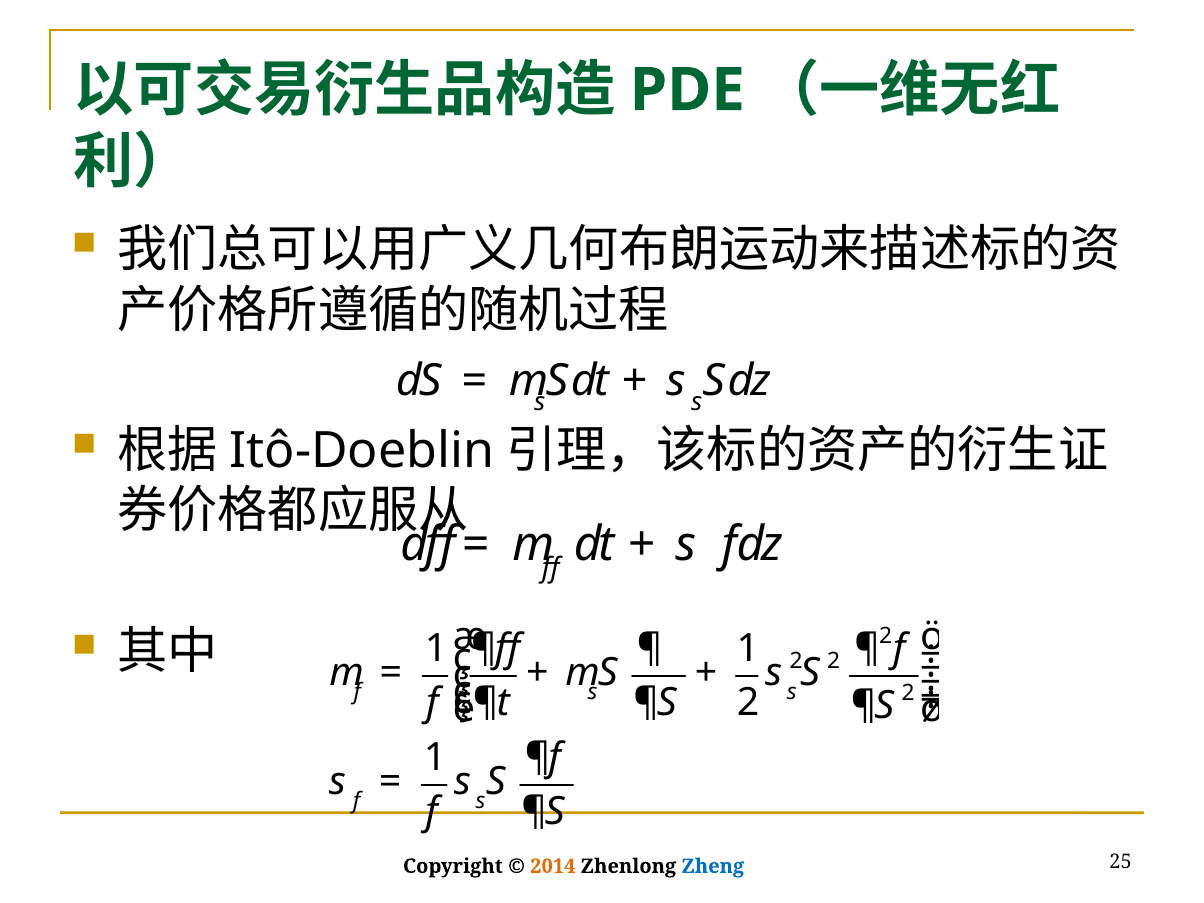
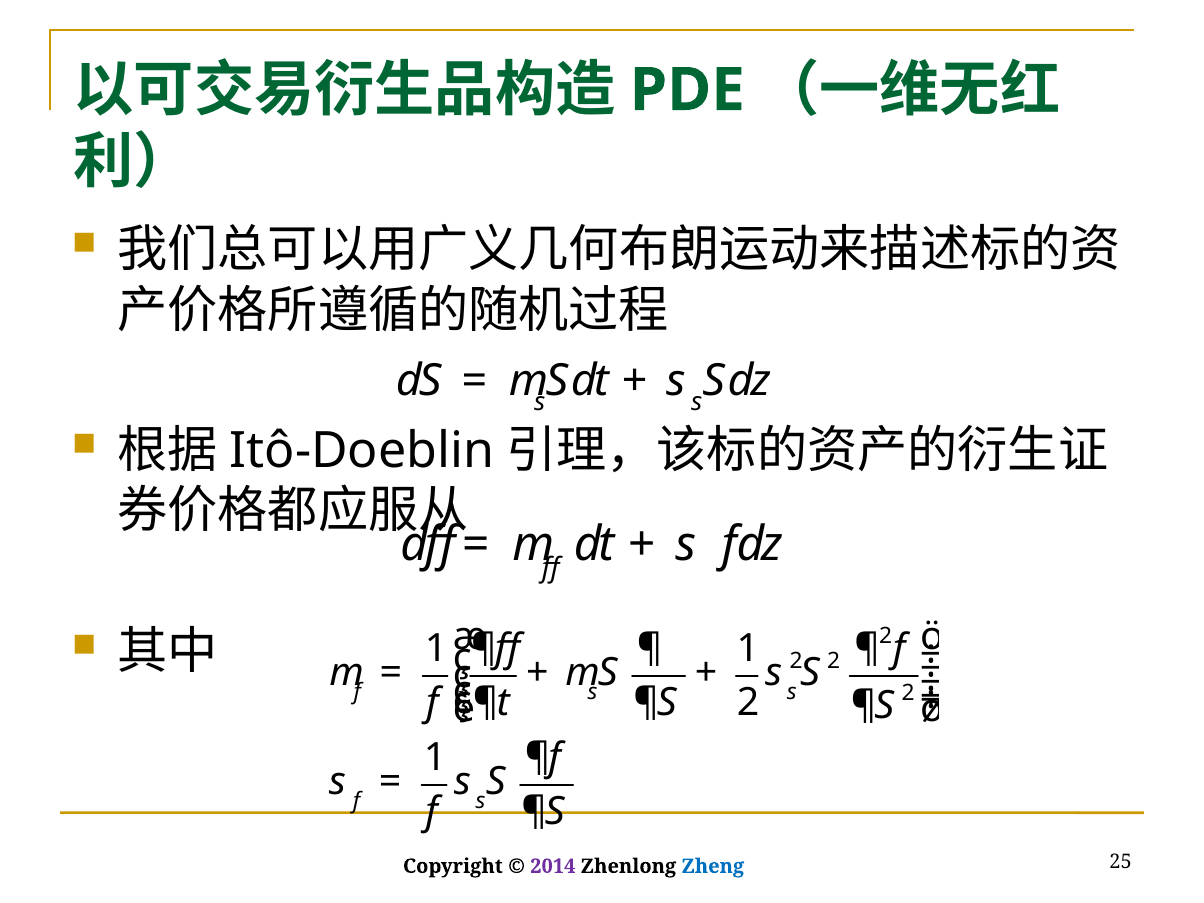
2014 colour: orange -> purple (553, 866)
